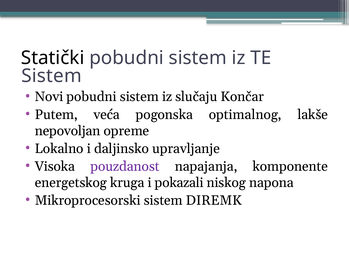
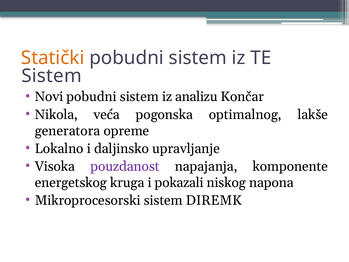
Statički colour: black -> orange (53, 58)
slučaju: slučaju -> analizu (196, 97)
Putem: Putem -> Nikola (56, 114)
nepovoljan: nepovoljan -> generatora (68, 131)
